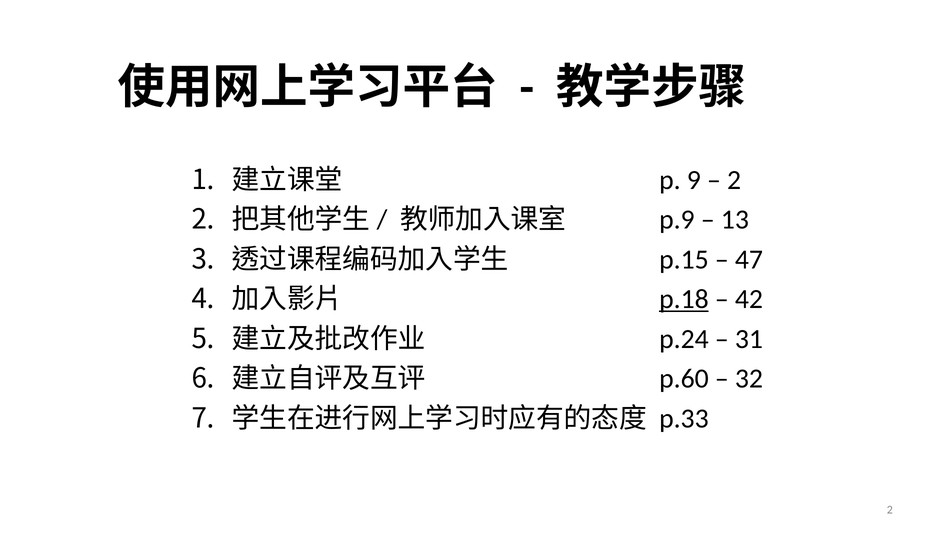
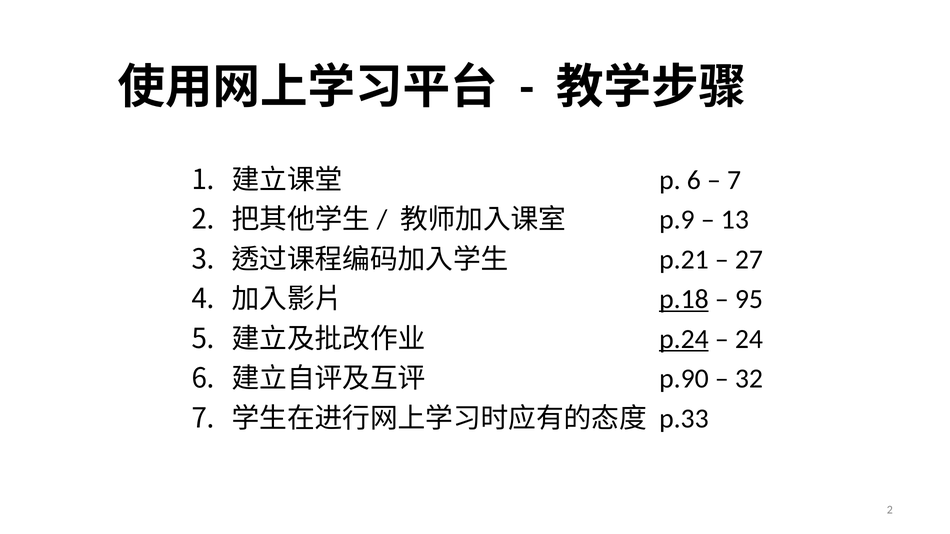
p 9: 9 -> 6 (694, 180)
2: 2 -> 7 (734, 180)
p.15: p.15 -> p.21 (684, 260)
47: 47 -> 27 (749, 260)
42: 42 -> 95 (749, 299)
p.24 underline: none -> present (684, 339)
31: 31 -> 24 (749, 339)
p.60: p.60 -> p.90 (684, 379)
